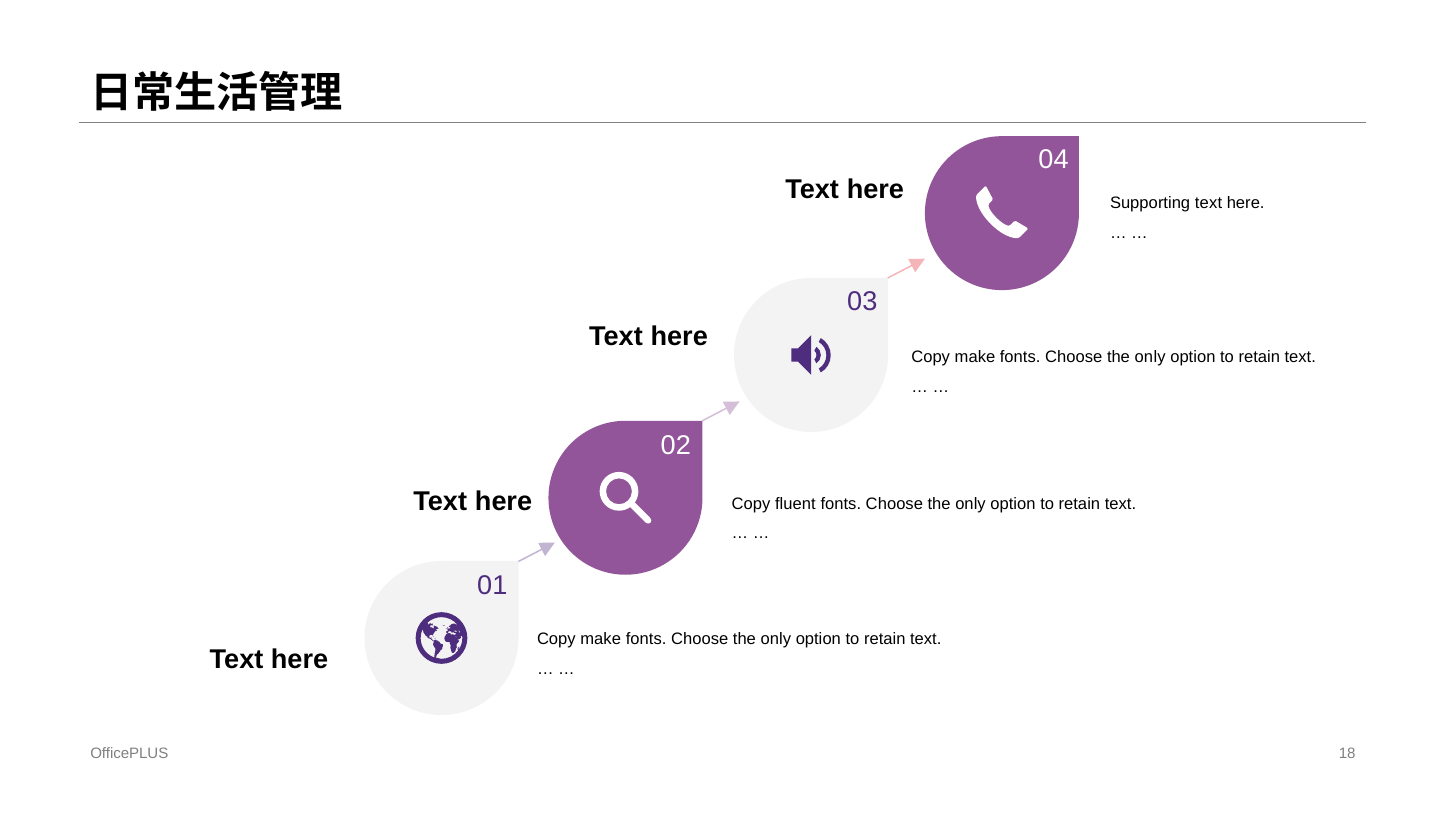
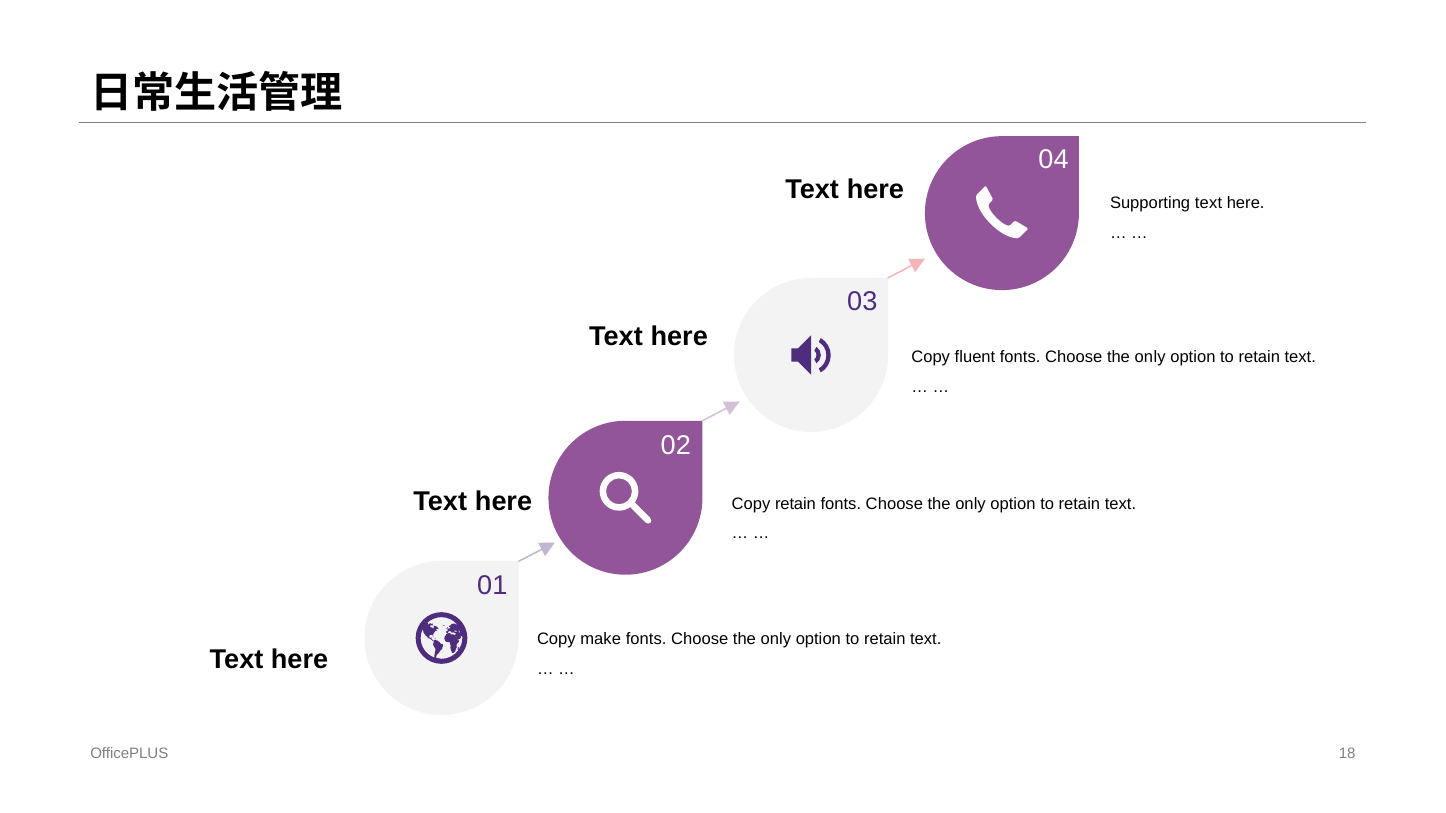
make: make -> fluent (975, 357)
Copy fluent: fluent -> retain (795, 504)
